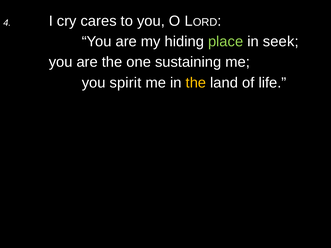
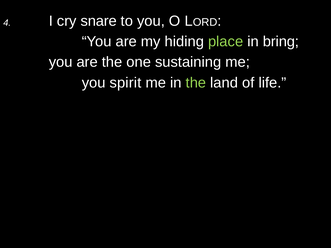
cares: cares -> snare (99, 21)
seek: seek -> bring (281, 42)
the colour: yellow -> light green (196, 83)
